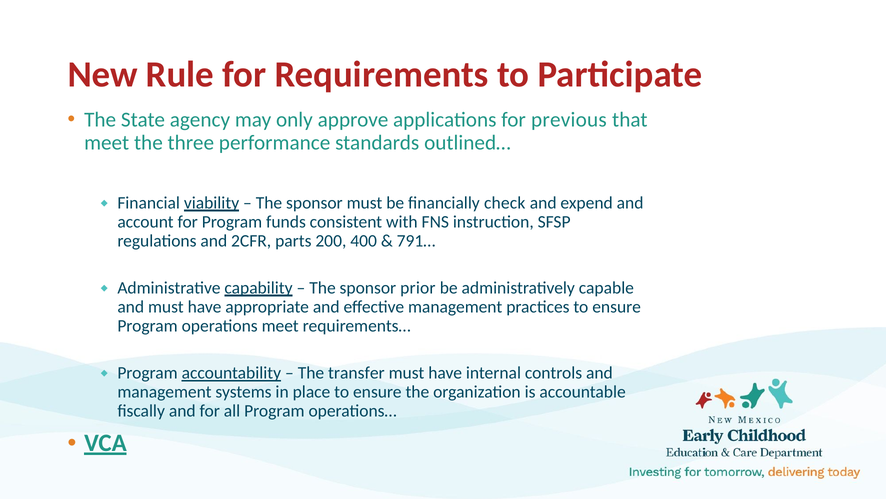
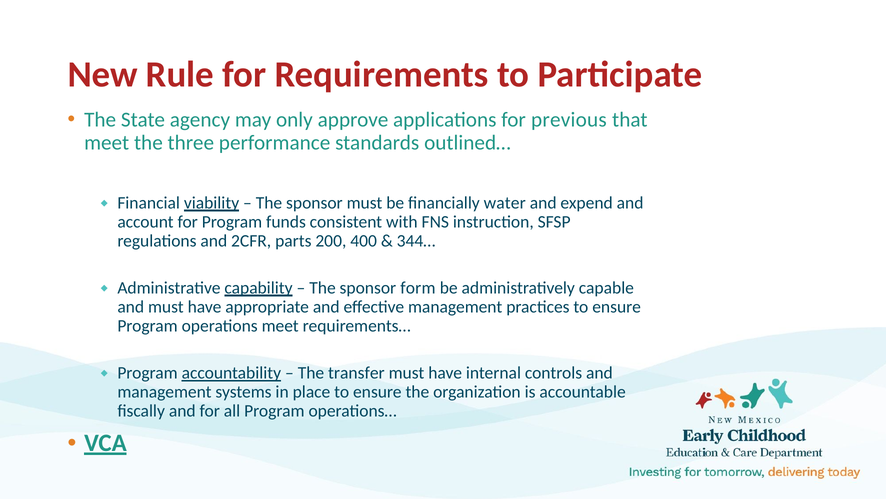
check: check -> water (505, 203)
791…: 791… -> 344… (416, 241)
prior: prior -> form (418, 288)
